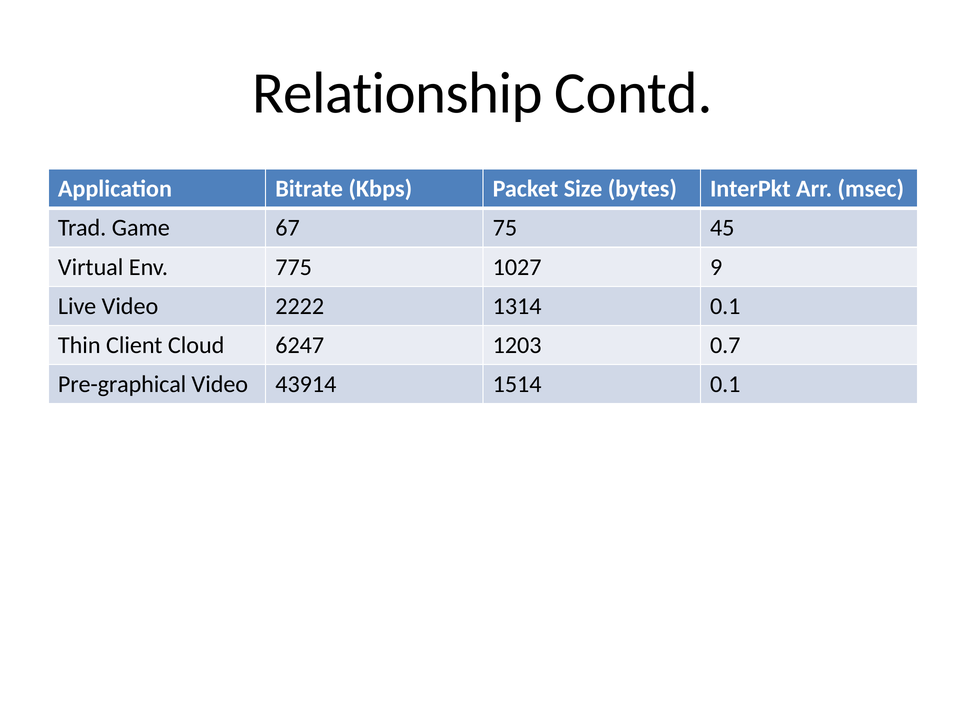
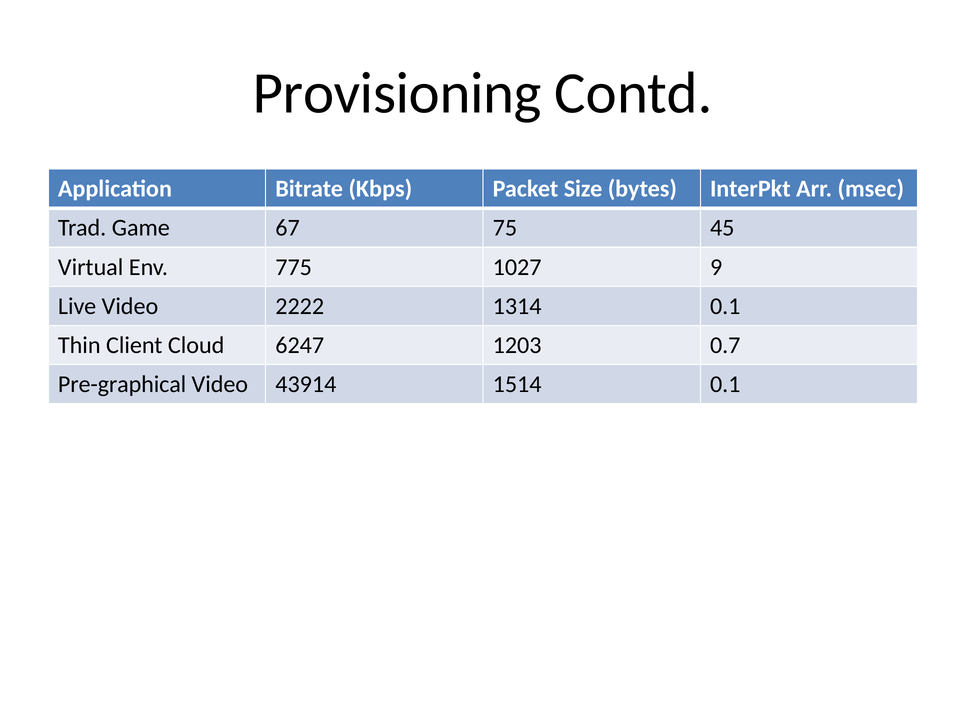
Relationship: Relationship -> Provisioning (397, 94)
